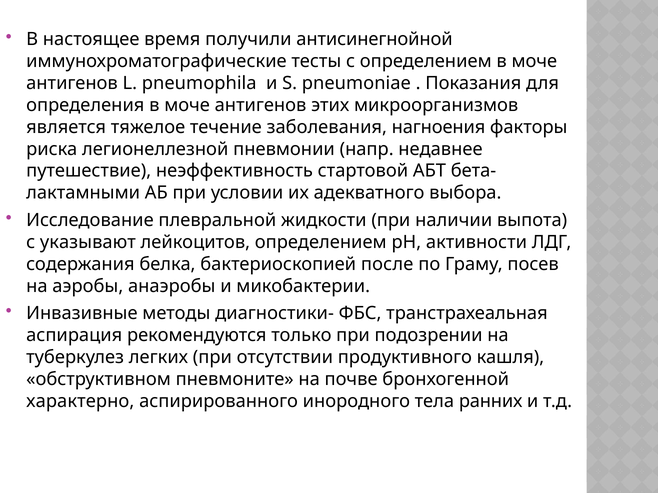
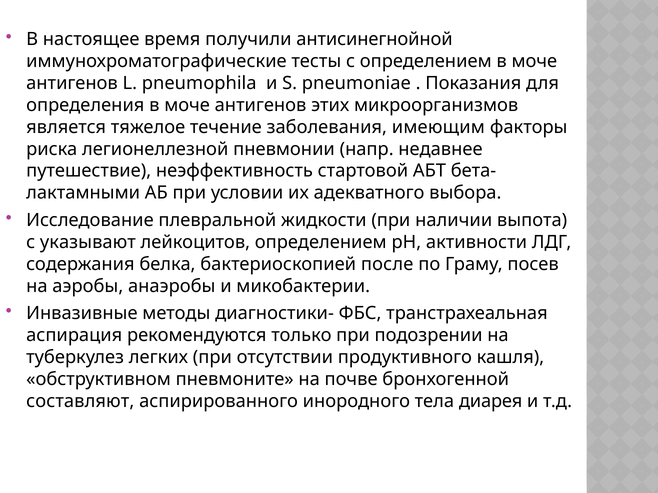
нагноения: нагноения -> имеющим (438, 127)
характерно: характерно -> составляют (80, 401)
ранних: ранних -> диарея (491, 401)
